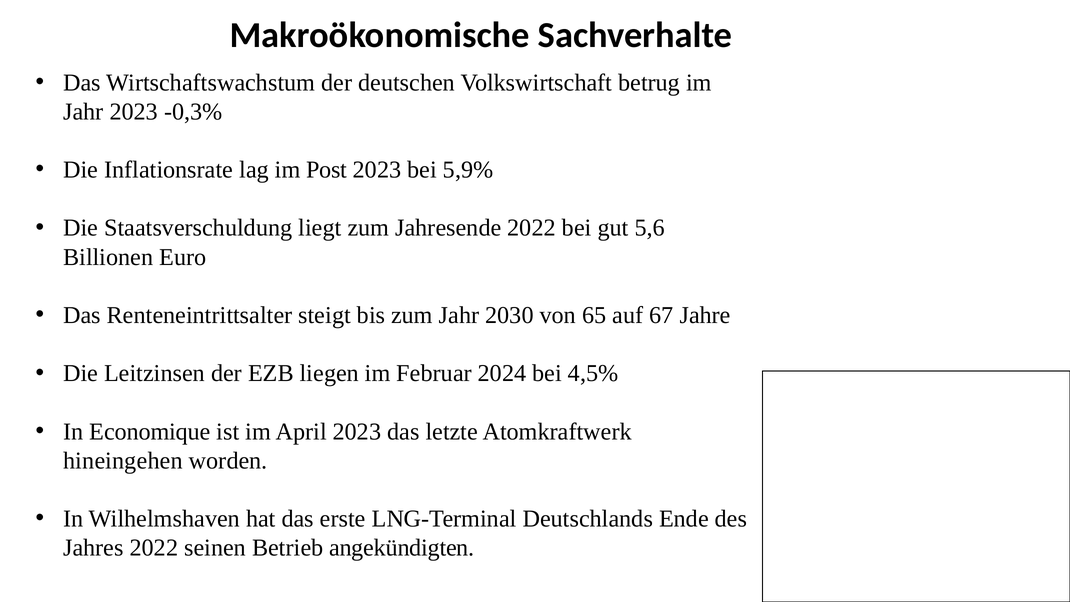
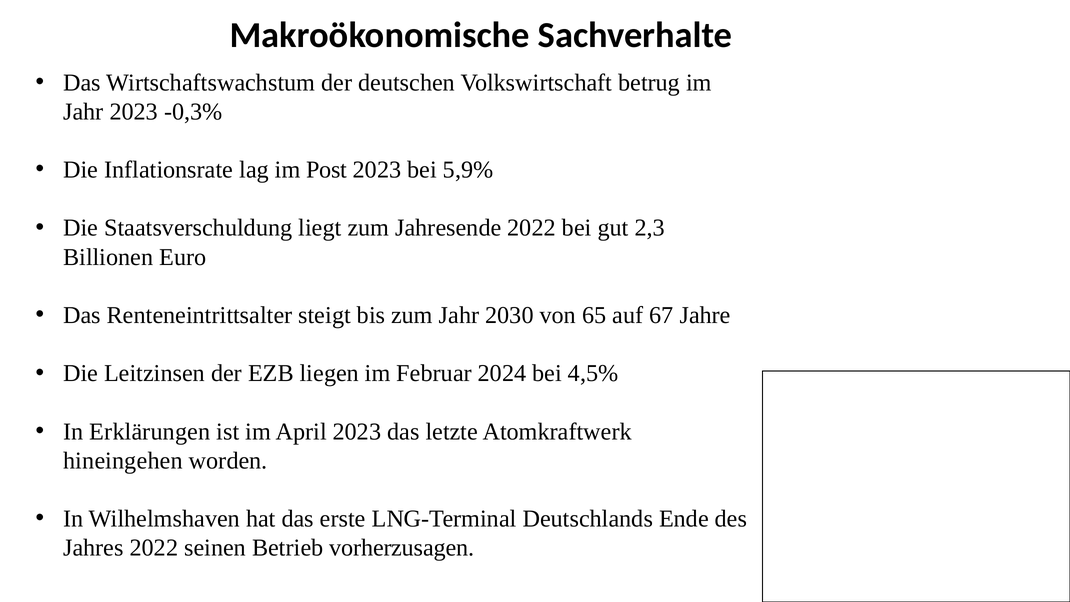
5,6: 5,6 -> 2,3 (650, 228)
Economique: Economique -> Erklärungen (150, 431)
angekündigten: angekündigten -> vorherzusagen (402, 548)
